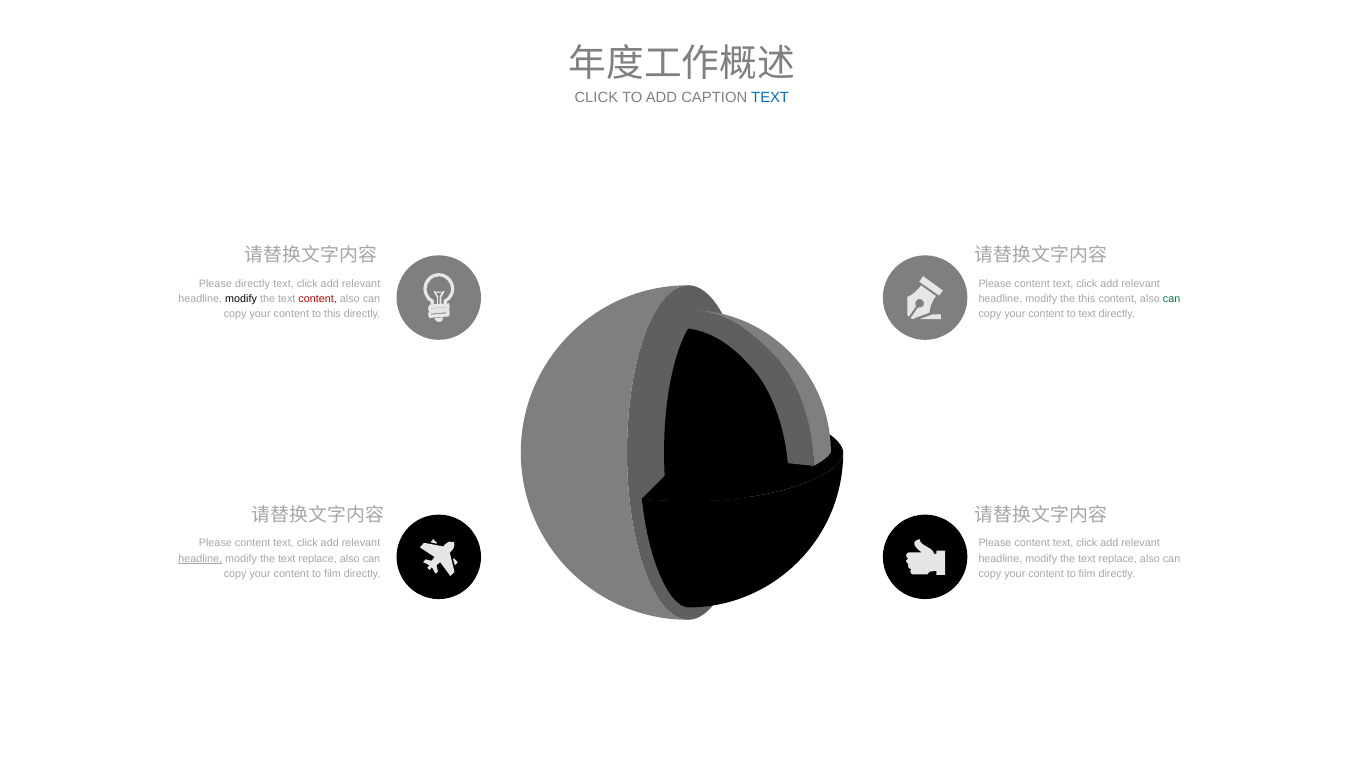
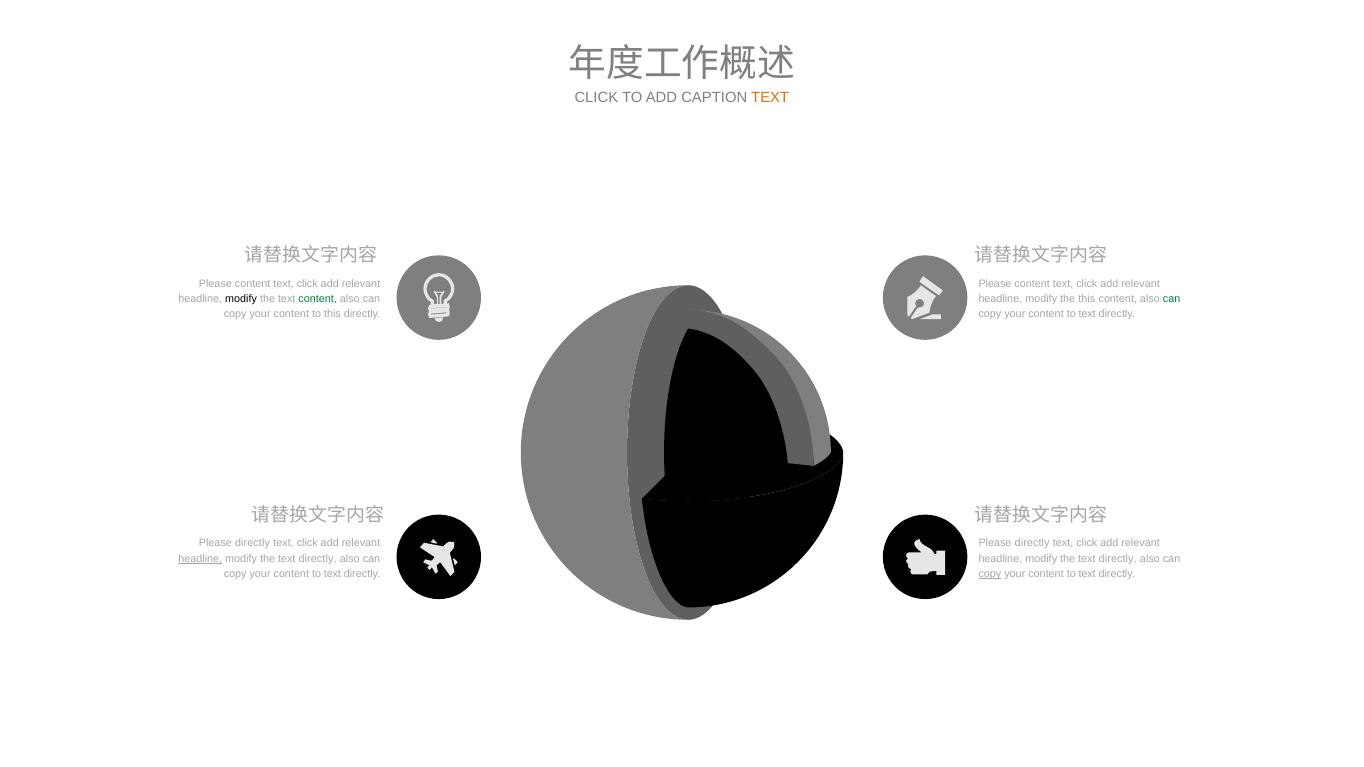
TEXT colour: blue -> orange (770, 97)
directly: directly -> content (253, 284)
content colour: red -> green (318, 299)
content: content -> directly (253, 543)
content: content -> directly (1032, 543)
replace: replace -> directly (318, 559)
replace: replace -> directly (1118, 559)
film: film -> text (332, 574)
copy underline: none -> present (990, 574)
film: film -> text (1087, 574)
